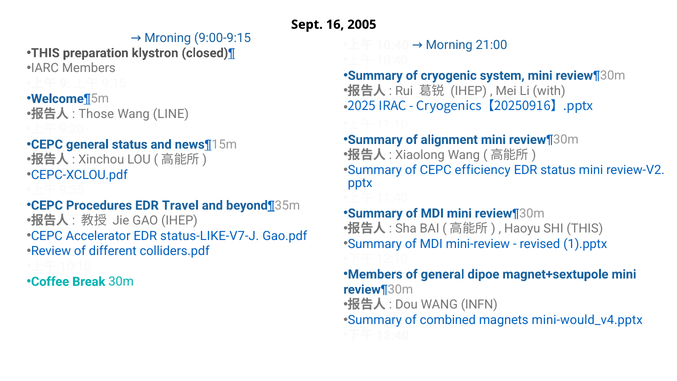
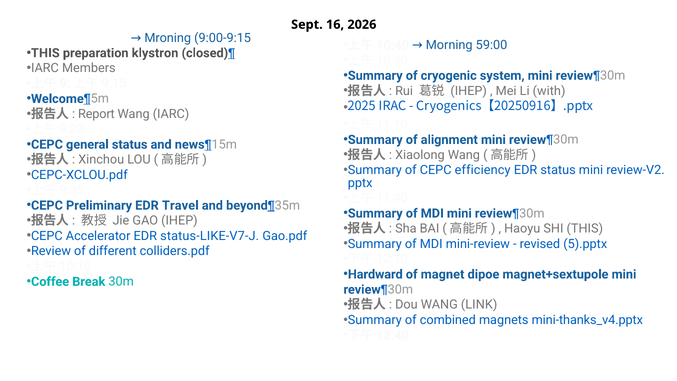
2005: 2005 -> 2026 (362, 25)
21:00: 21:00 -> 59:00 (492, 45)
Those: Those -> Report (96, 114)
Wang LINE: LINE -> IARC (171, 114)
Procedures: Procedures -> Preliminary (99, 205)
1).pptx: 1).pptx -> 5).pptx (585, 244)
Members: Members -> Hardward (375, 274)
of general: general -> magnet (443, 274)
INFN: INFN -> LINK (479, 305)
mini-would_v4.pptx: mini-would_v4.pptx -> mini-thanks_v4.pptx (587, 320)
